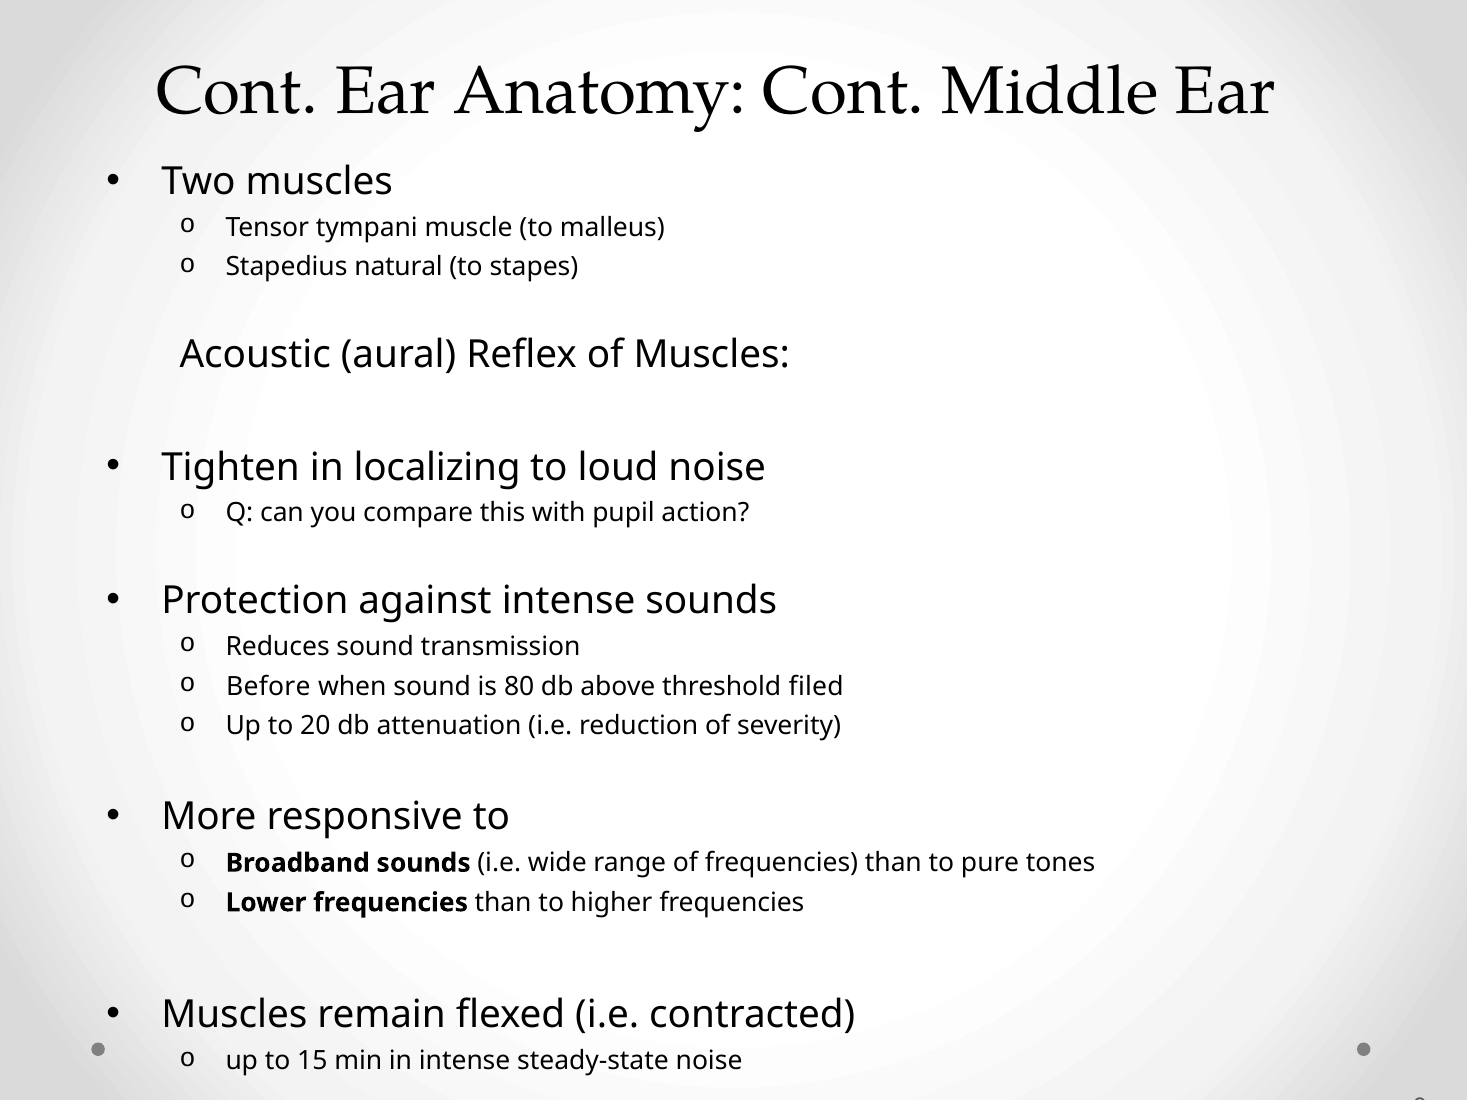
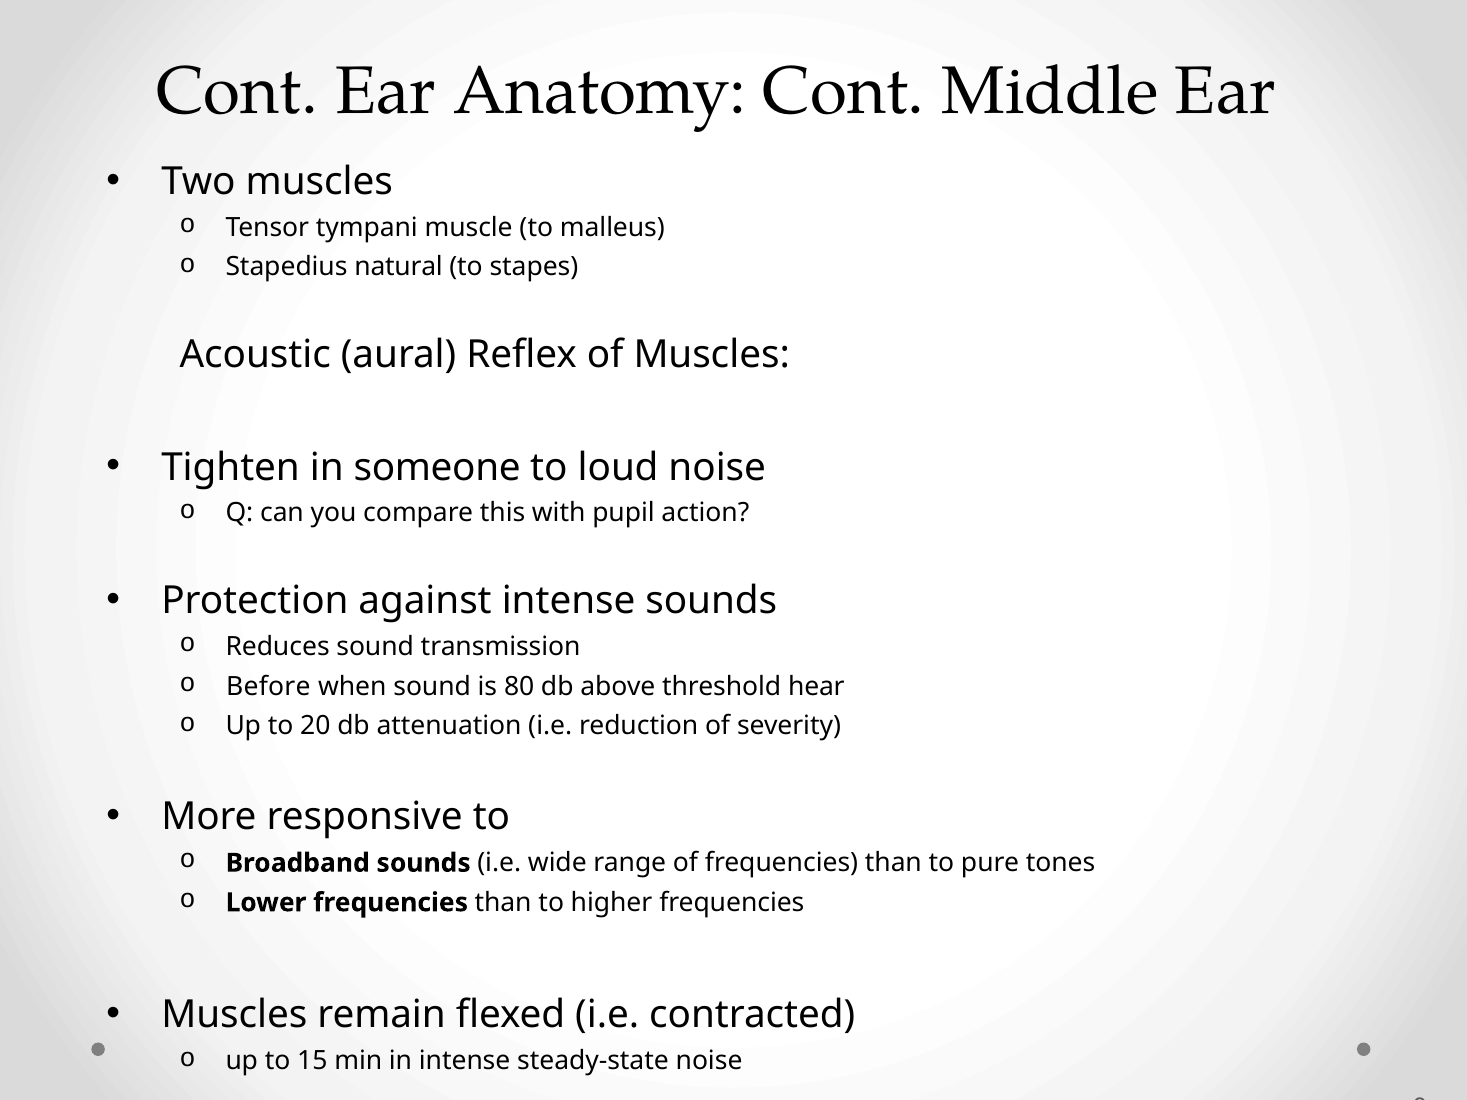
localizing: localizing -> someone (437, 467)
filed: filed -> hear (816, 687)
